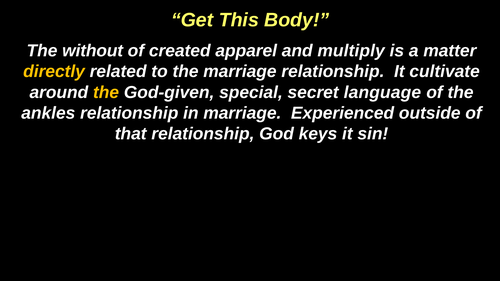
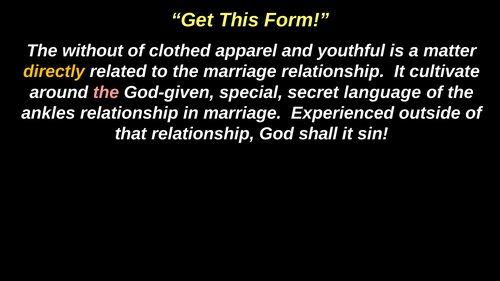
Body: Body -> Form (297, 20)
created: created -> clothed (180, 51)
multiply: multiply -> youthful (351, 51)
the colour: yellow -> pink (106, 92)
keys: keys -> shall (318, 134)
